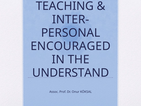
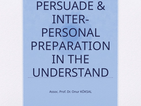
TEACHING: TEACHING -> PERSUADE (65, 6)
ENCOURAGED: ENCOURAGED -> PREPARATION (71, 46)
